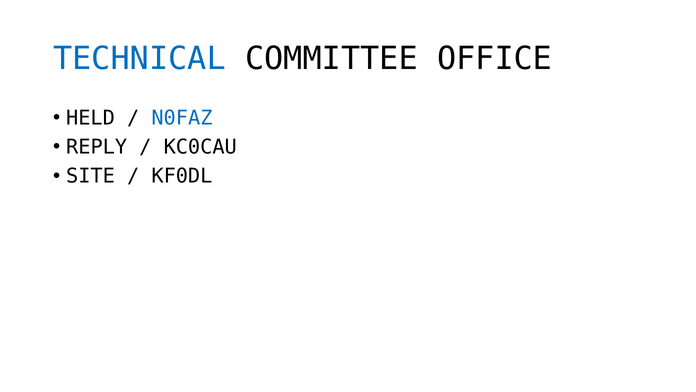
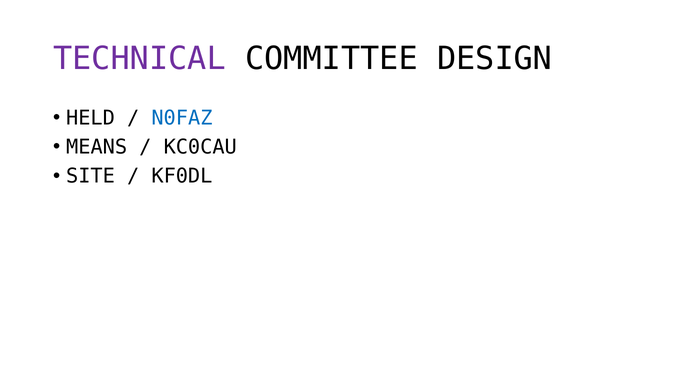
TECHNICAL colour: blue -> purple (139, 58)
OFFICE: OFFICE -> DESIGN (495, 58)
REPLY: REPLY -> MEANS (97, 147)
